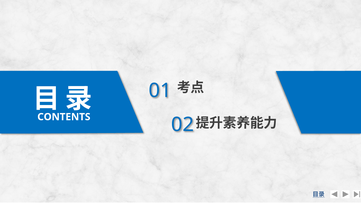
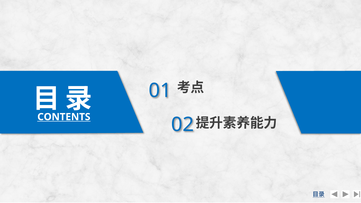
CONTENTS underline: none -> present (64, 117)
